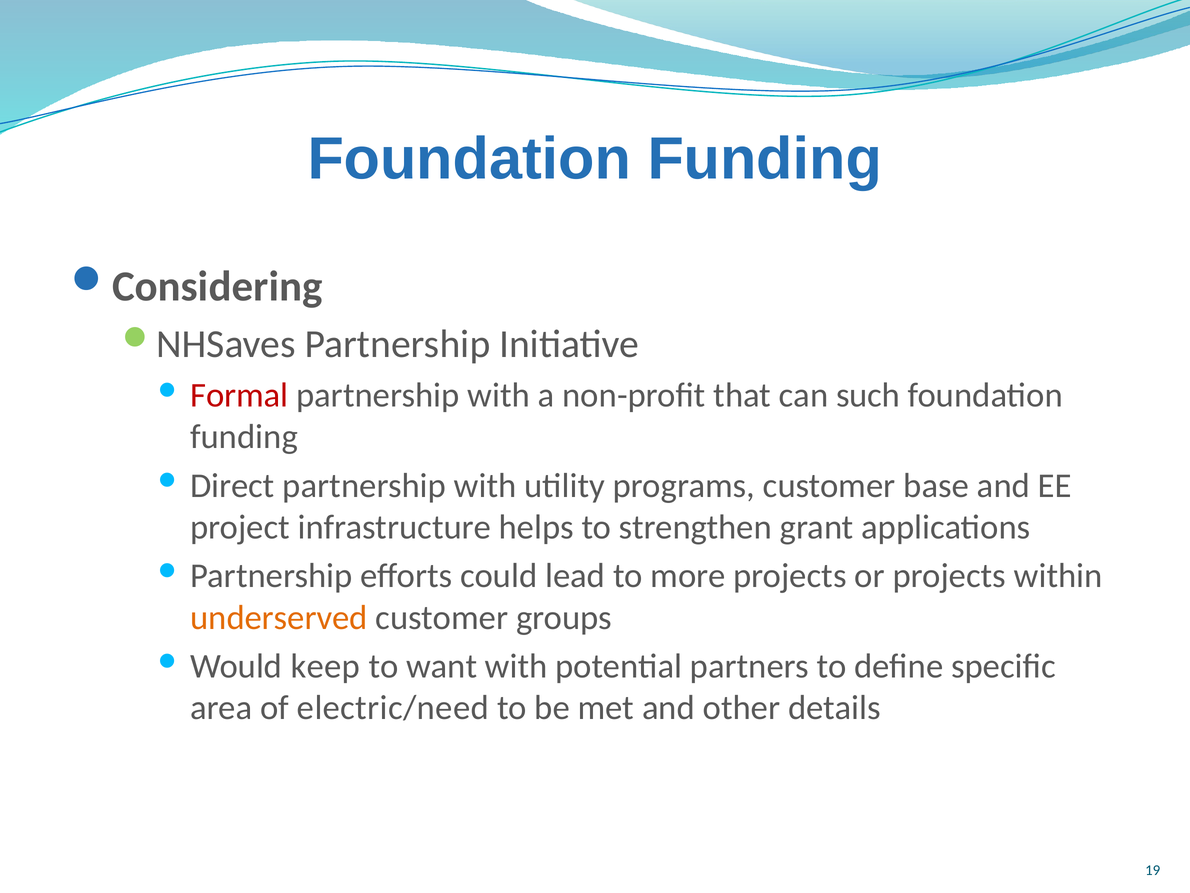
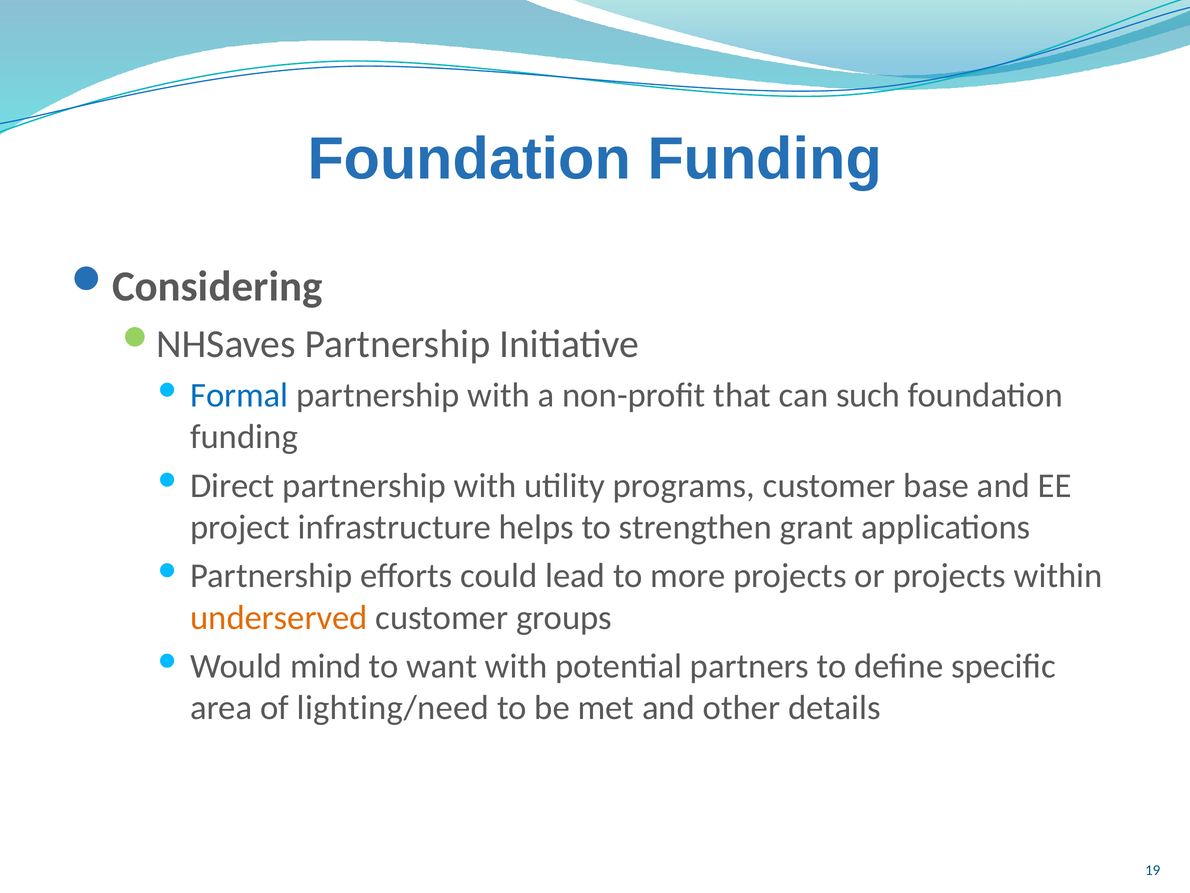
Formal colour: red -> blue (239, 395)
keep: keep -> mind (326, 666)
electric/need: electric/need -> lighting/need (393, 707)
